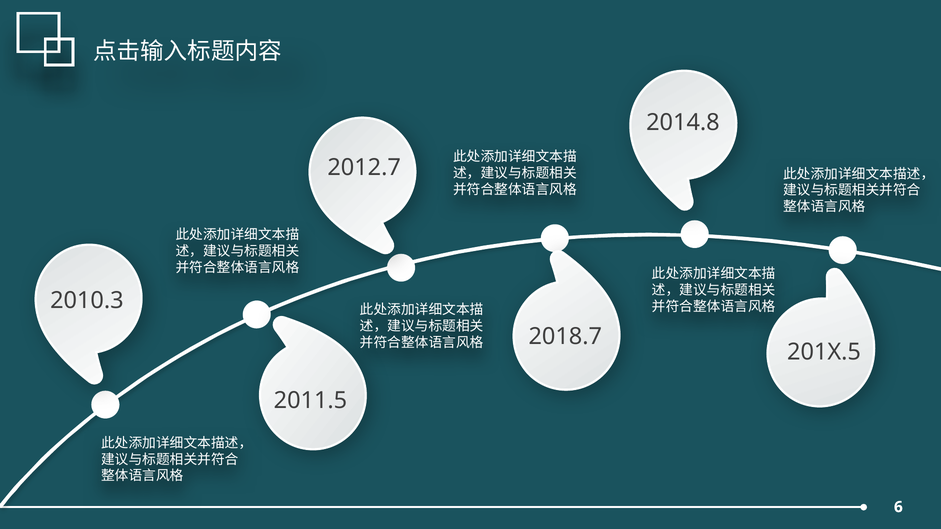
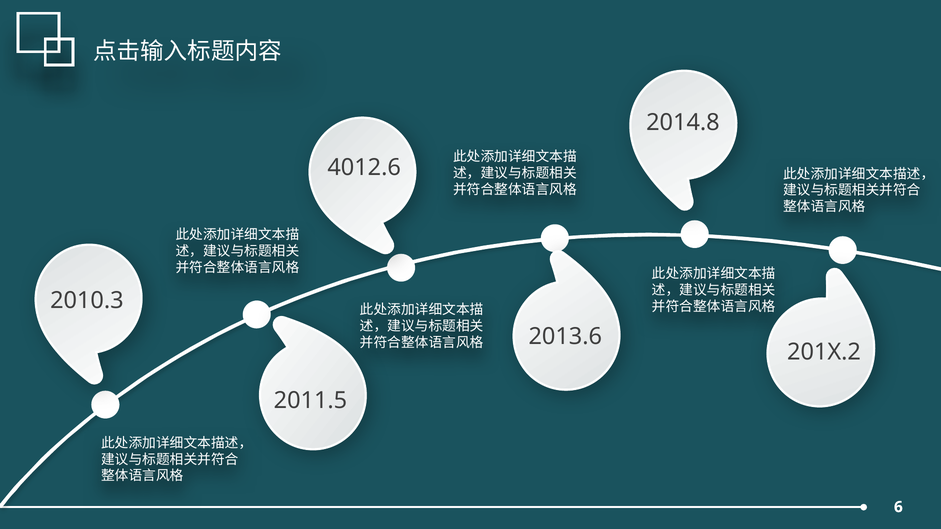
2012.7: 2012.7 -> 4012.6 (364, 168)
2018.7: 2018.7 -> 2013.6 (565, 337)
201X.5: 201X.5 -> 201X.2 (824, 352)
